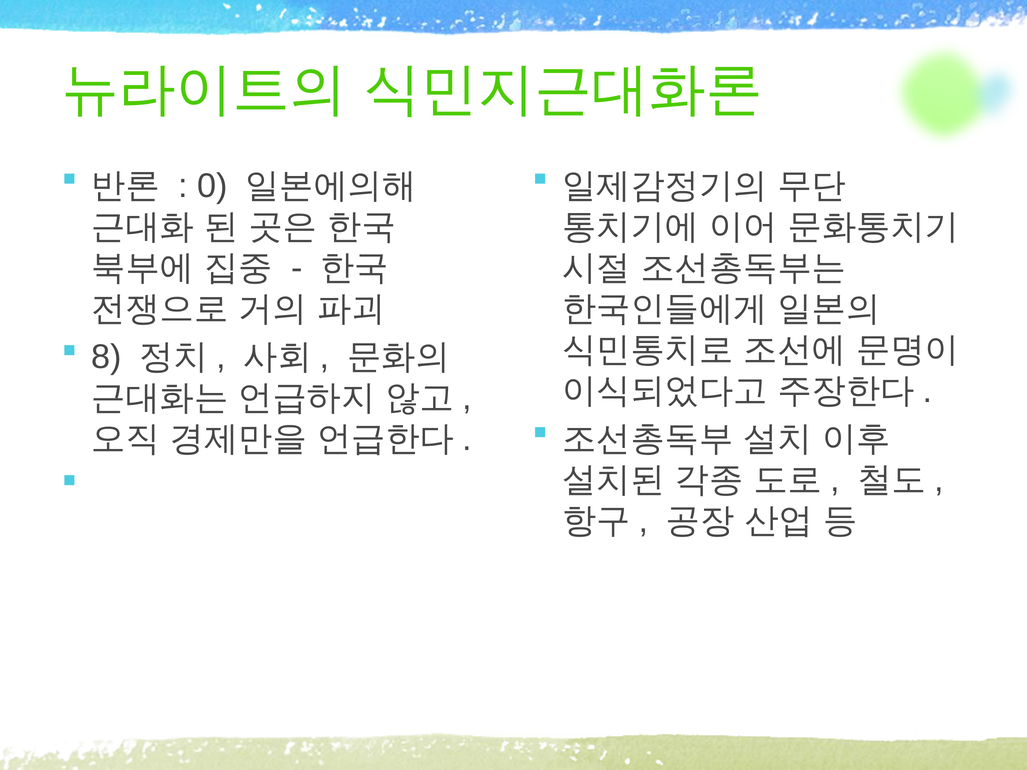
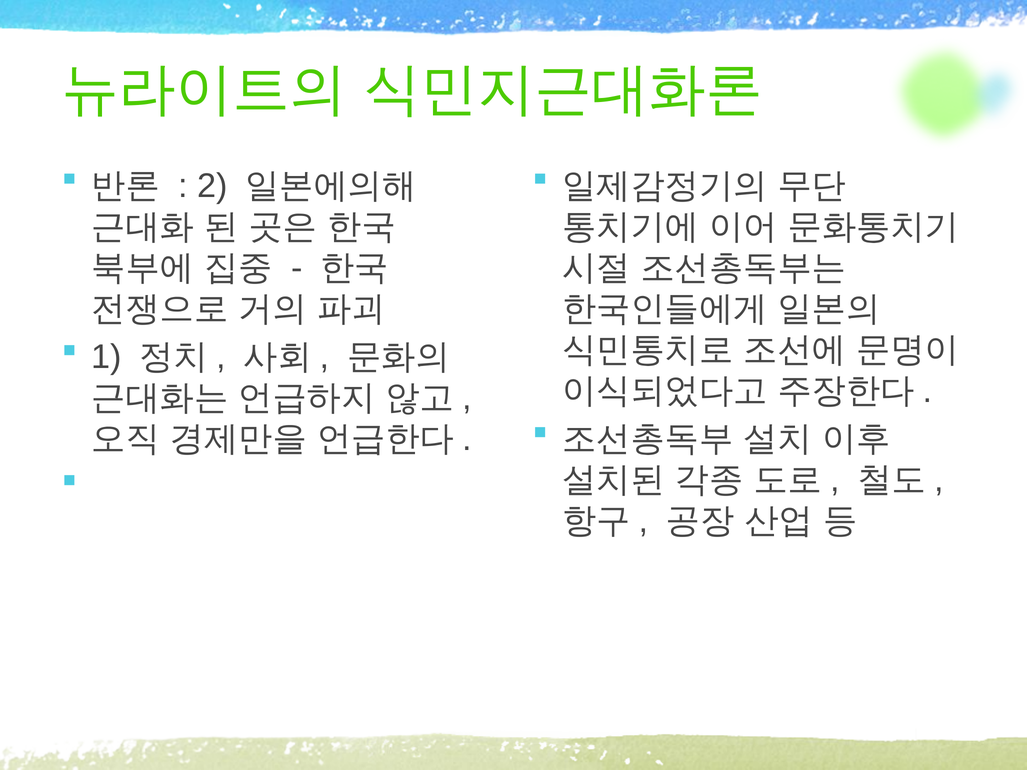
0: 0 -> 2 (212, 186)
8: 8 -> 1 (107, 357)
